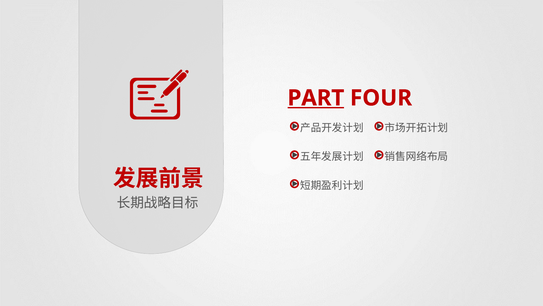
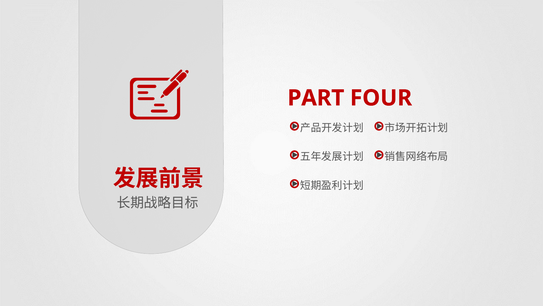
PART underline: present -> none (316, 98)
